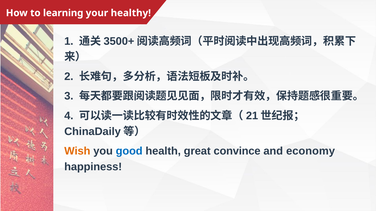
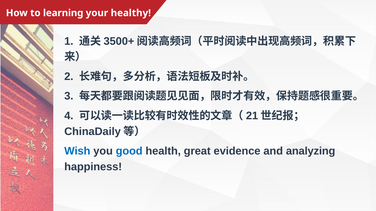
Wish colour: orange -> blue (77, 151)
convince: convince -> evidence (237, 151)
economy: economy -> analyzing (311, 151)
